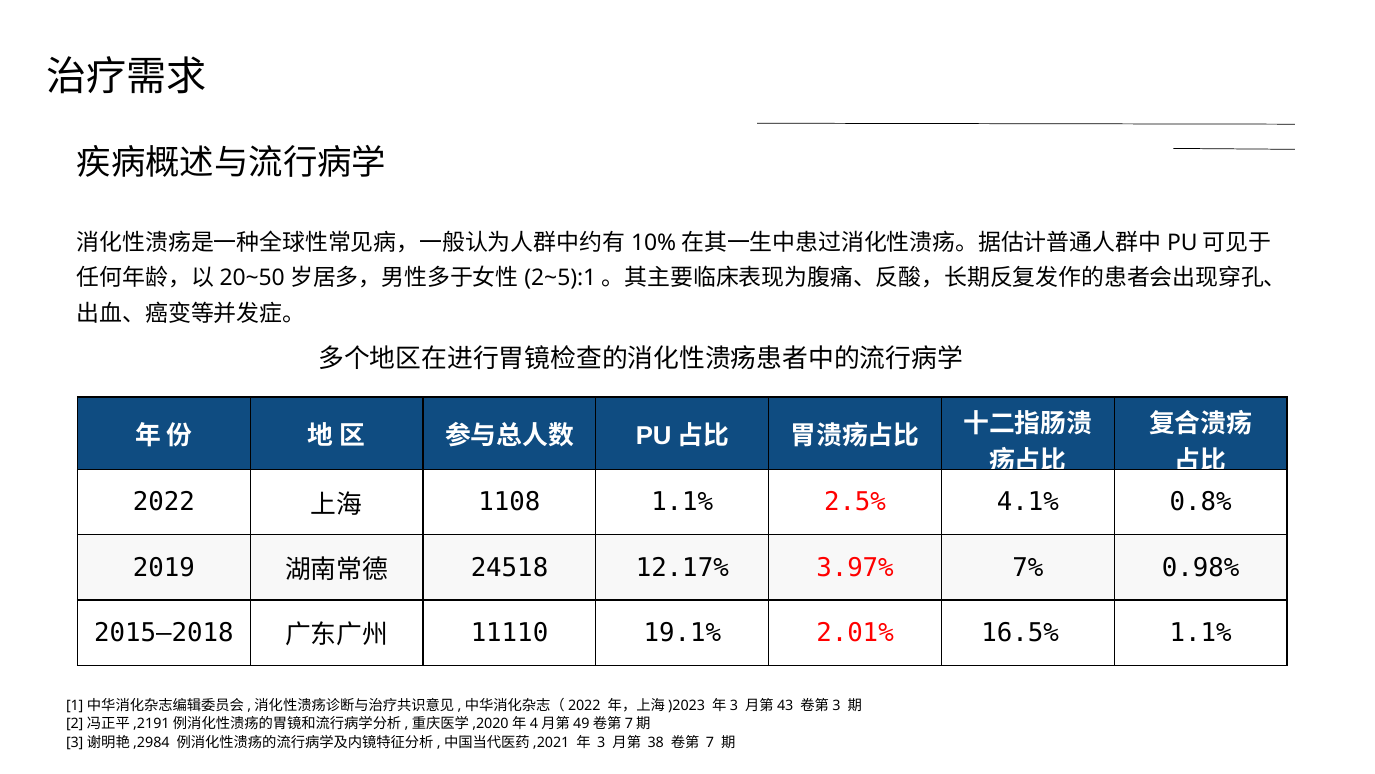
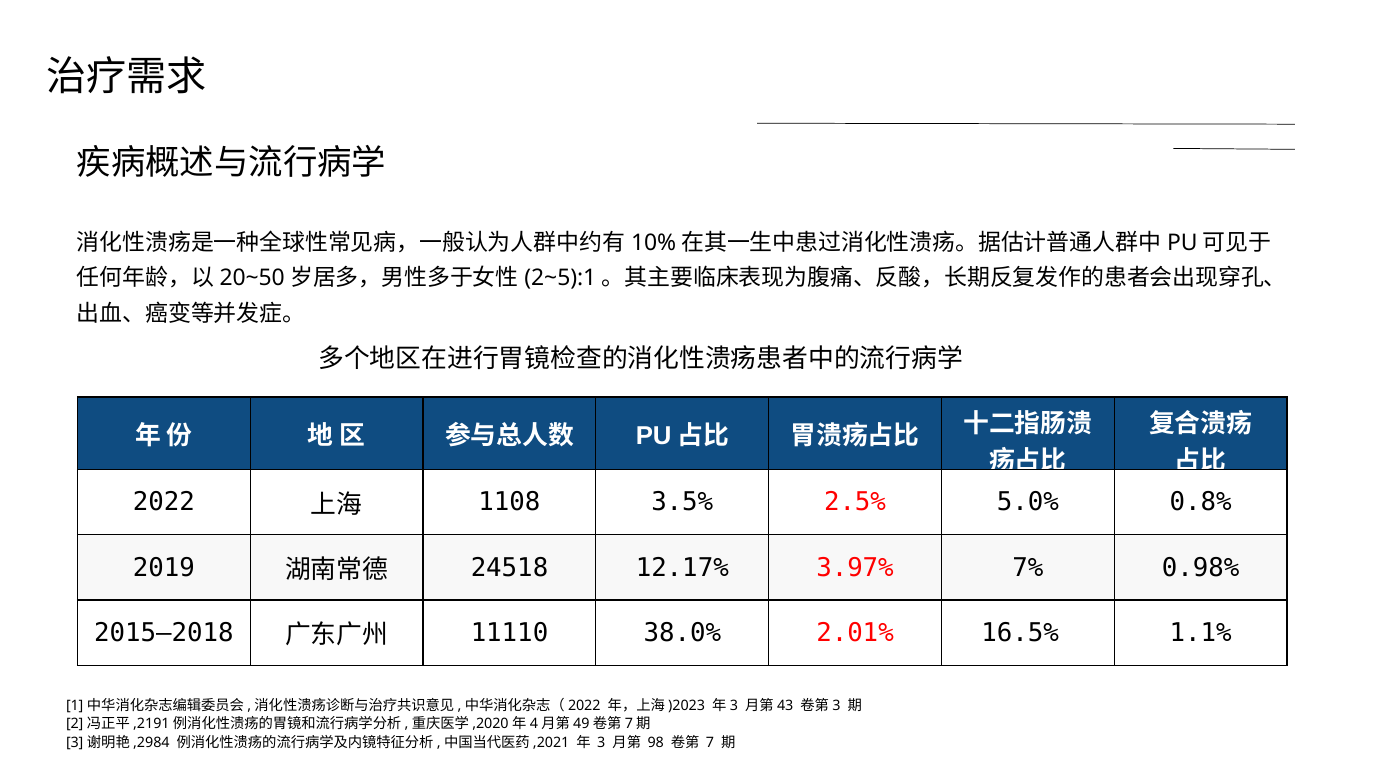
1108 1.1%: 1.1% -> 3.5% (682, 502)
4.1%: 4.1% -> 5.0% (1028, 502)
19.1%: 19.1% -> 38.0% (682, 633)
38: 38 -> 98 (656, 743)
